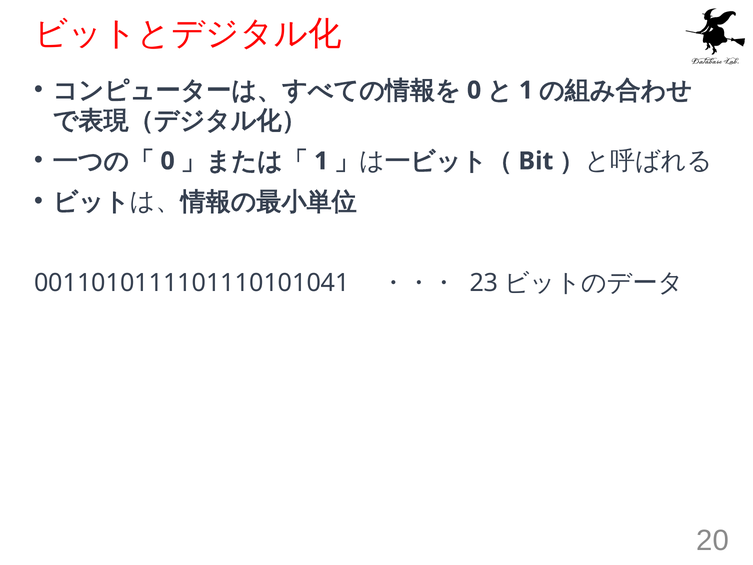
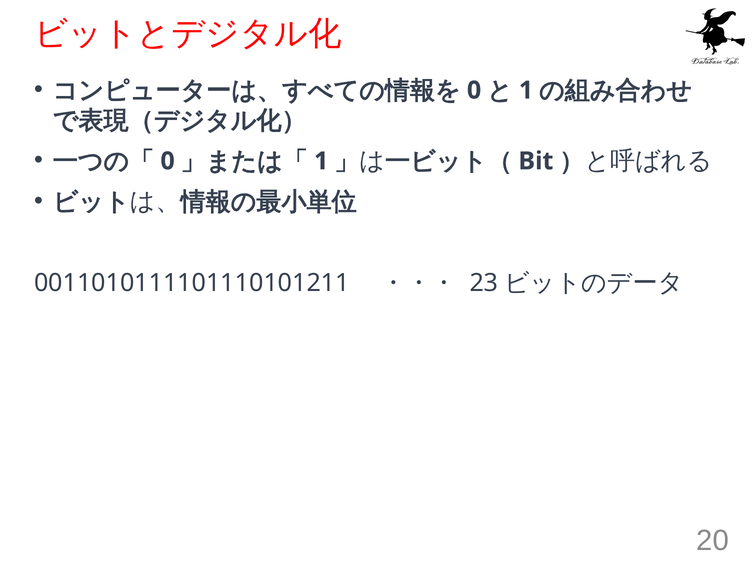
0011010111101110101041: 0011010111101110101041 -> 0011010111101110101211 (192, 283)
